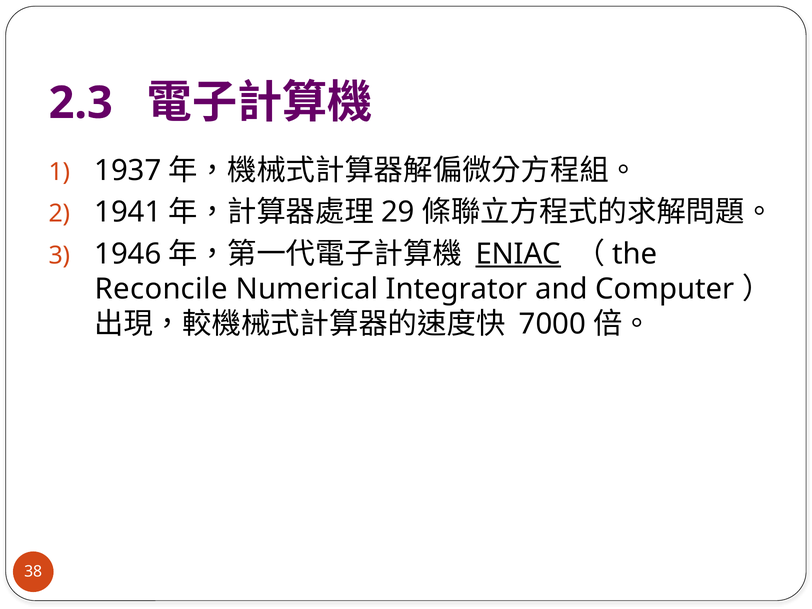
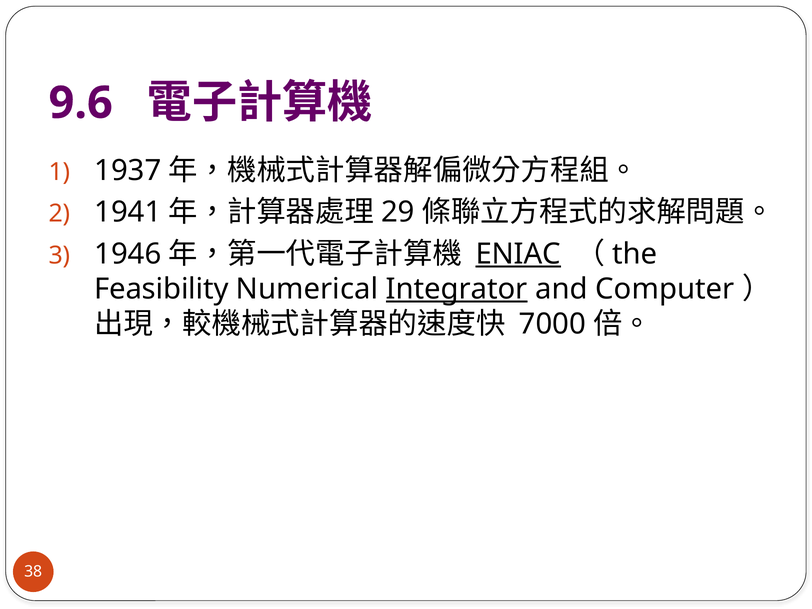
2.3: 2.3 -> 9.6 (81, 103)
Reconcile: Reconcile -> Feasibility (161, 289)
Integrator underline: none -> present (457, 289)
